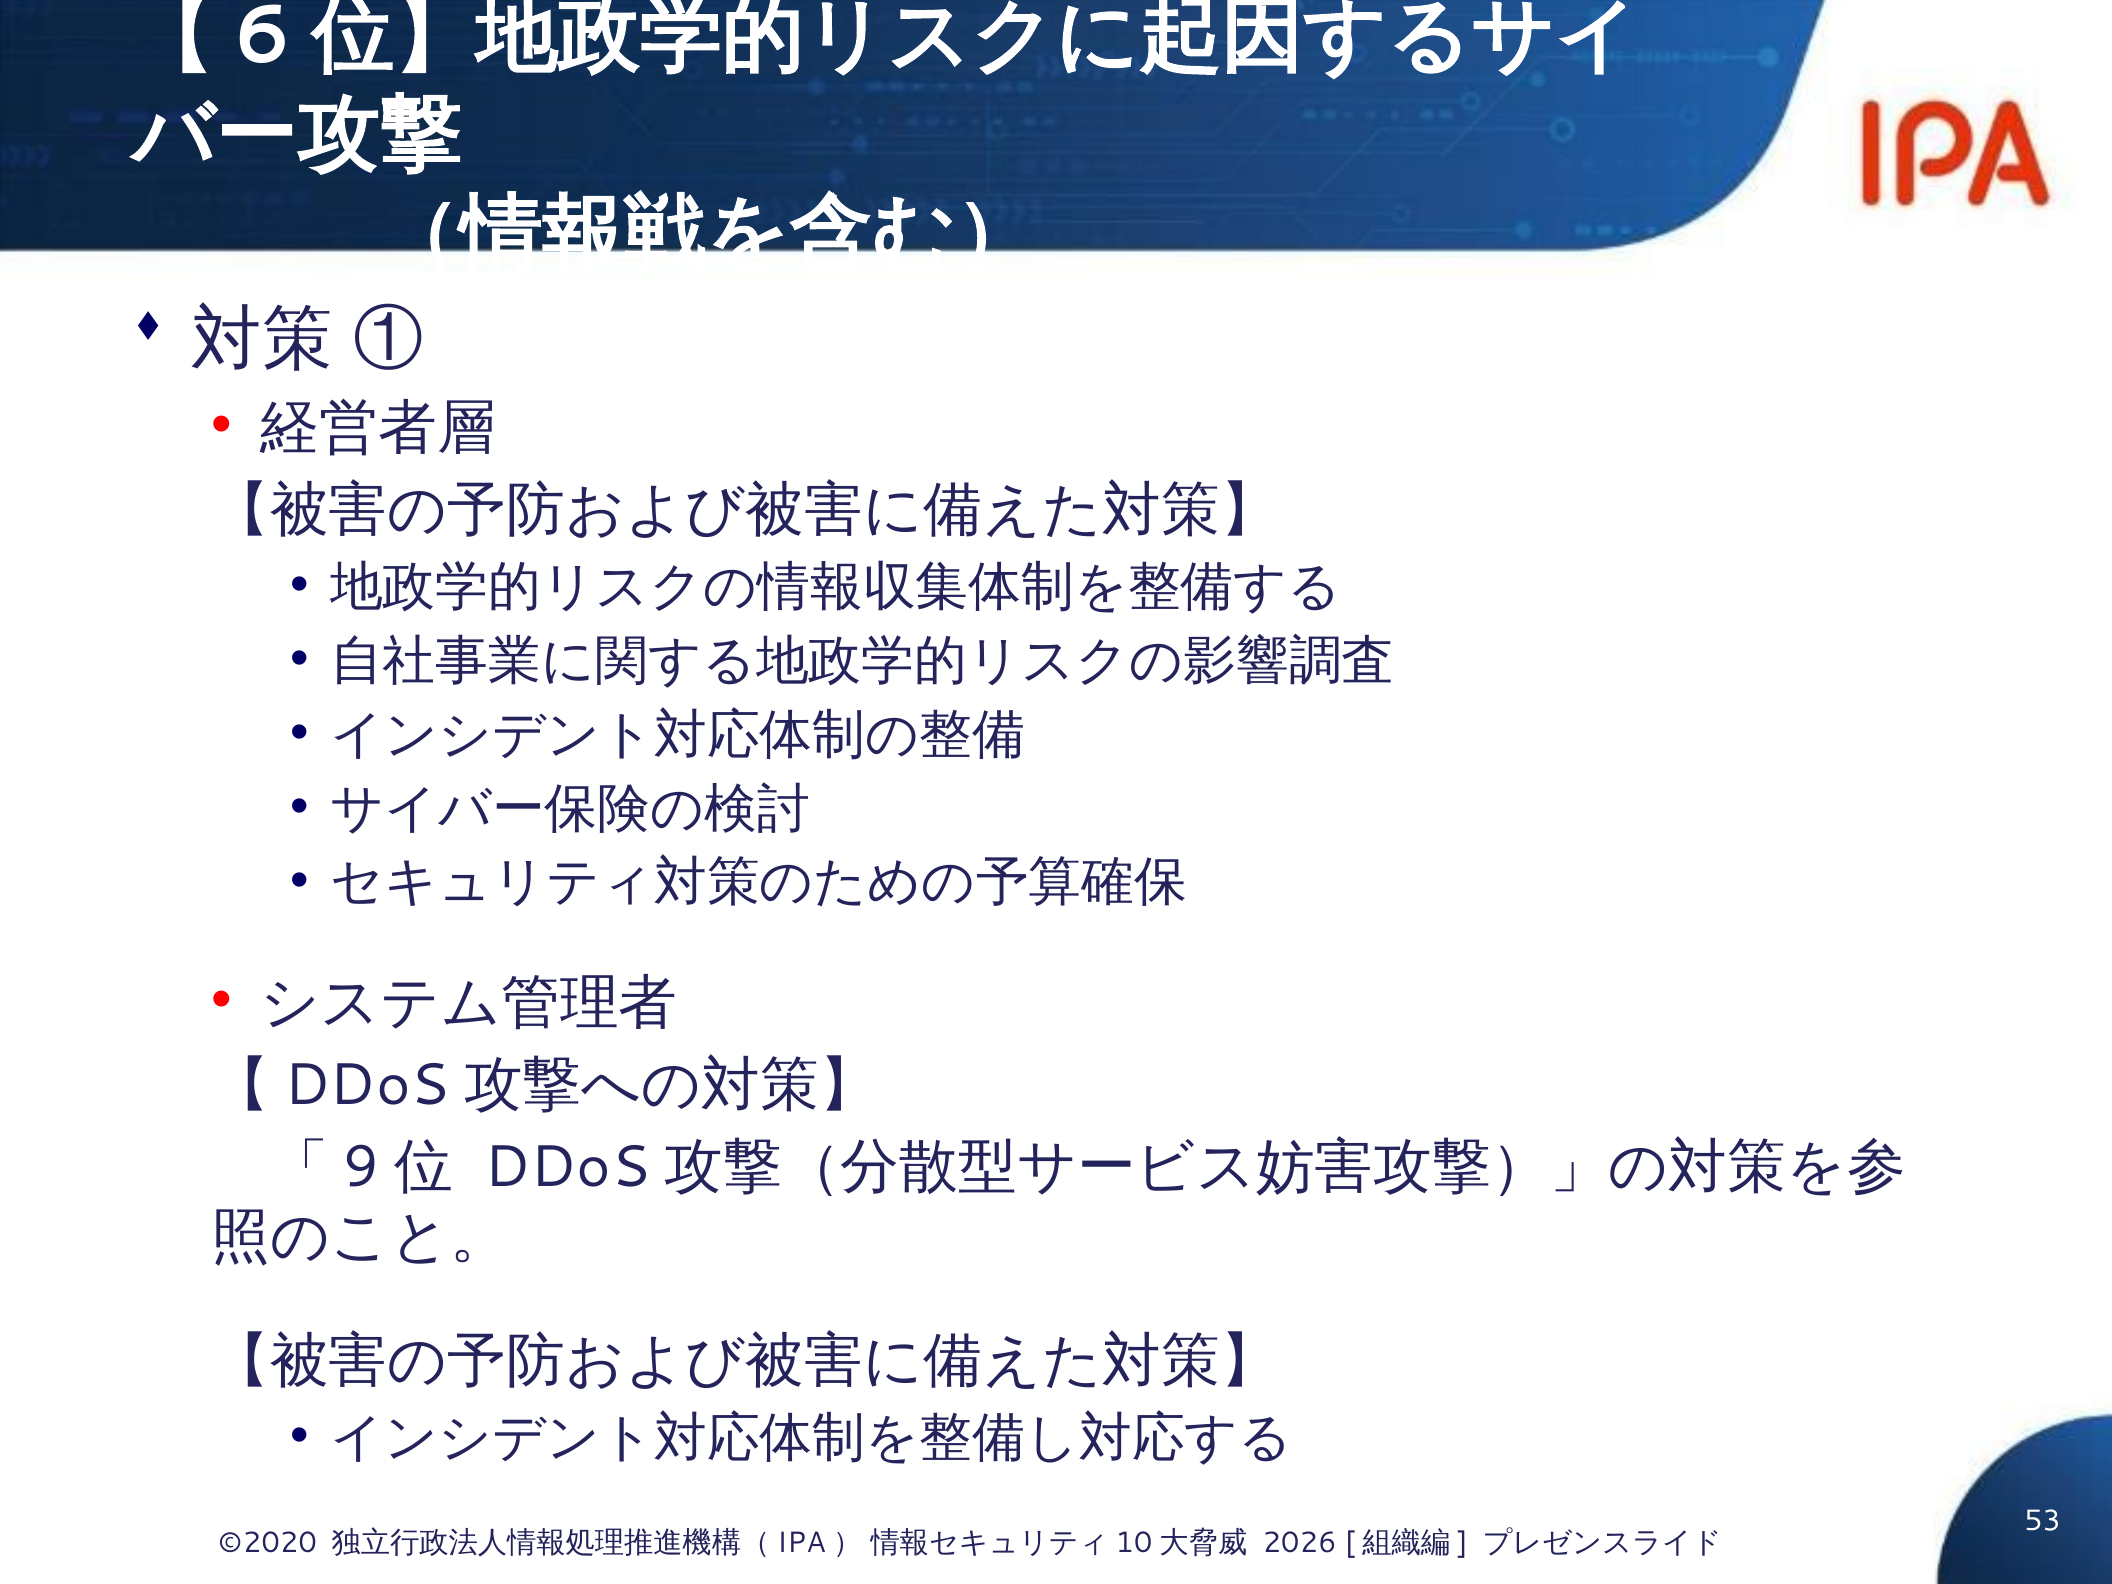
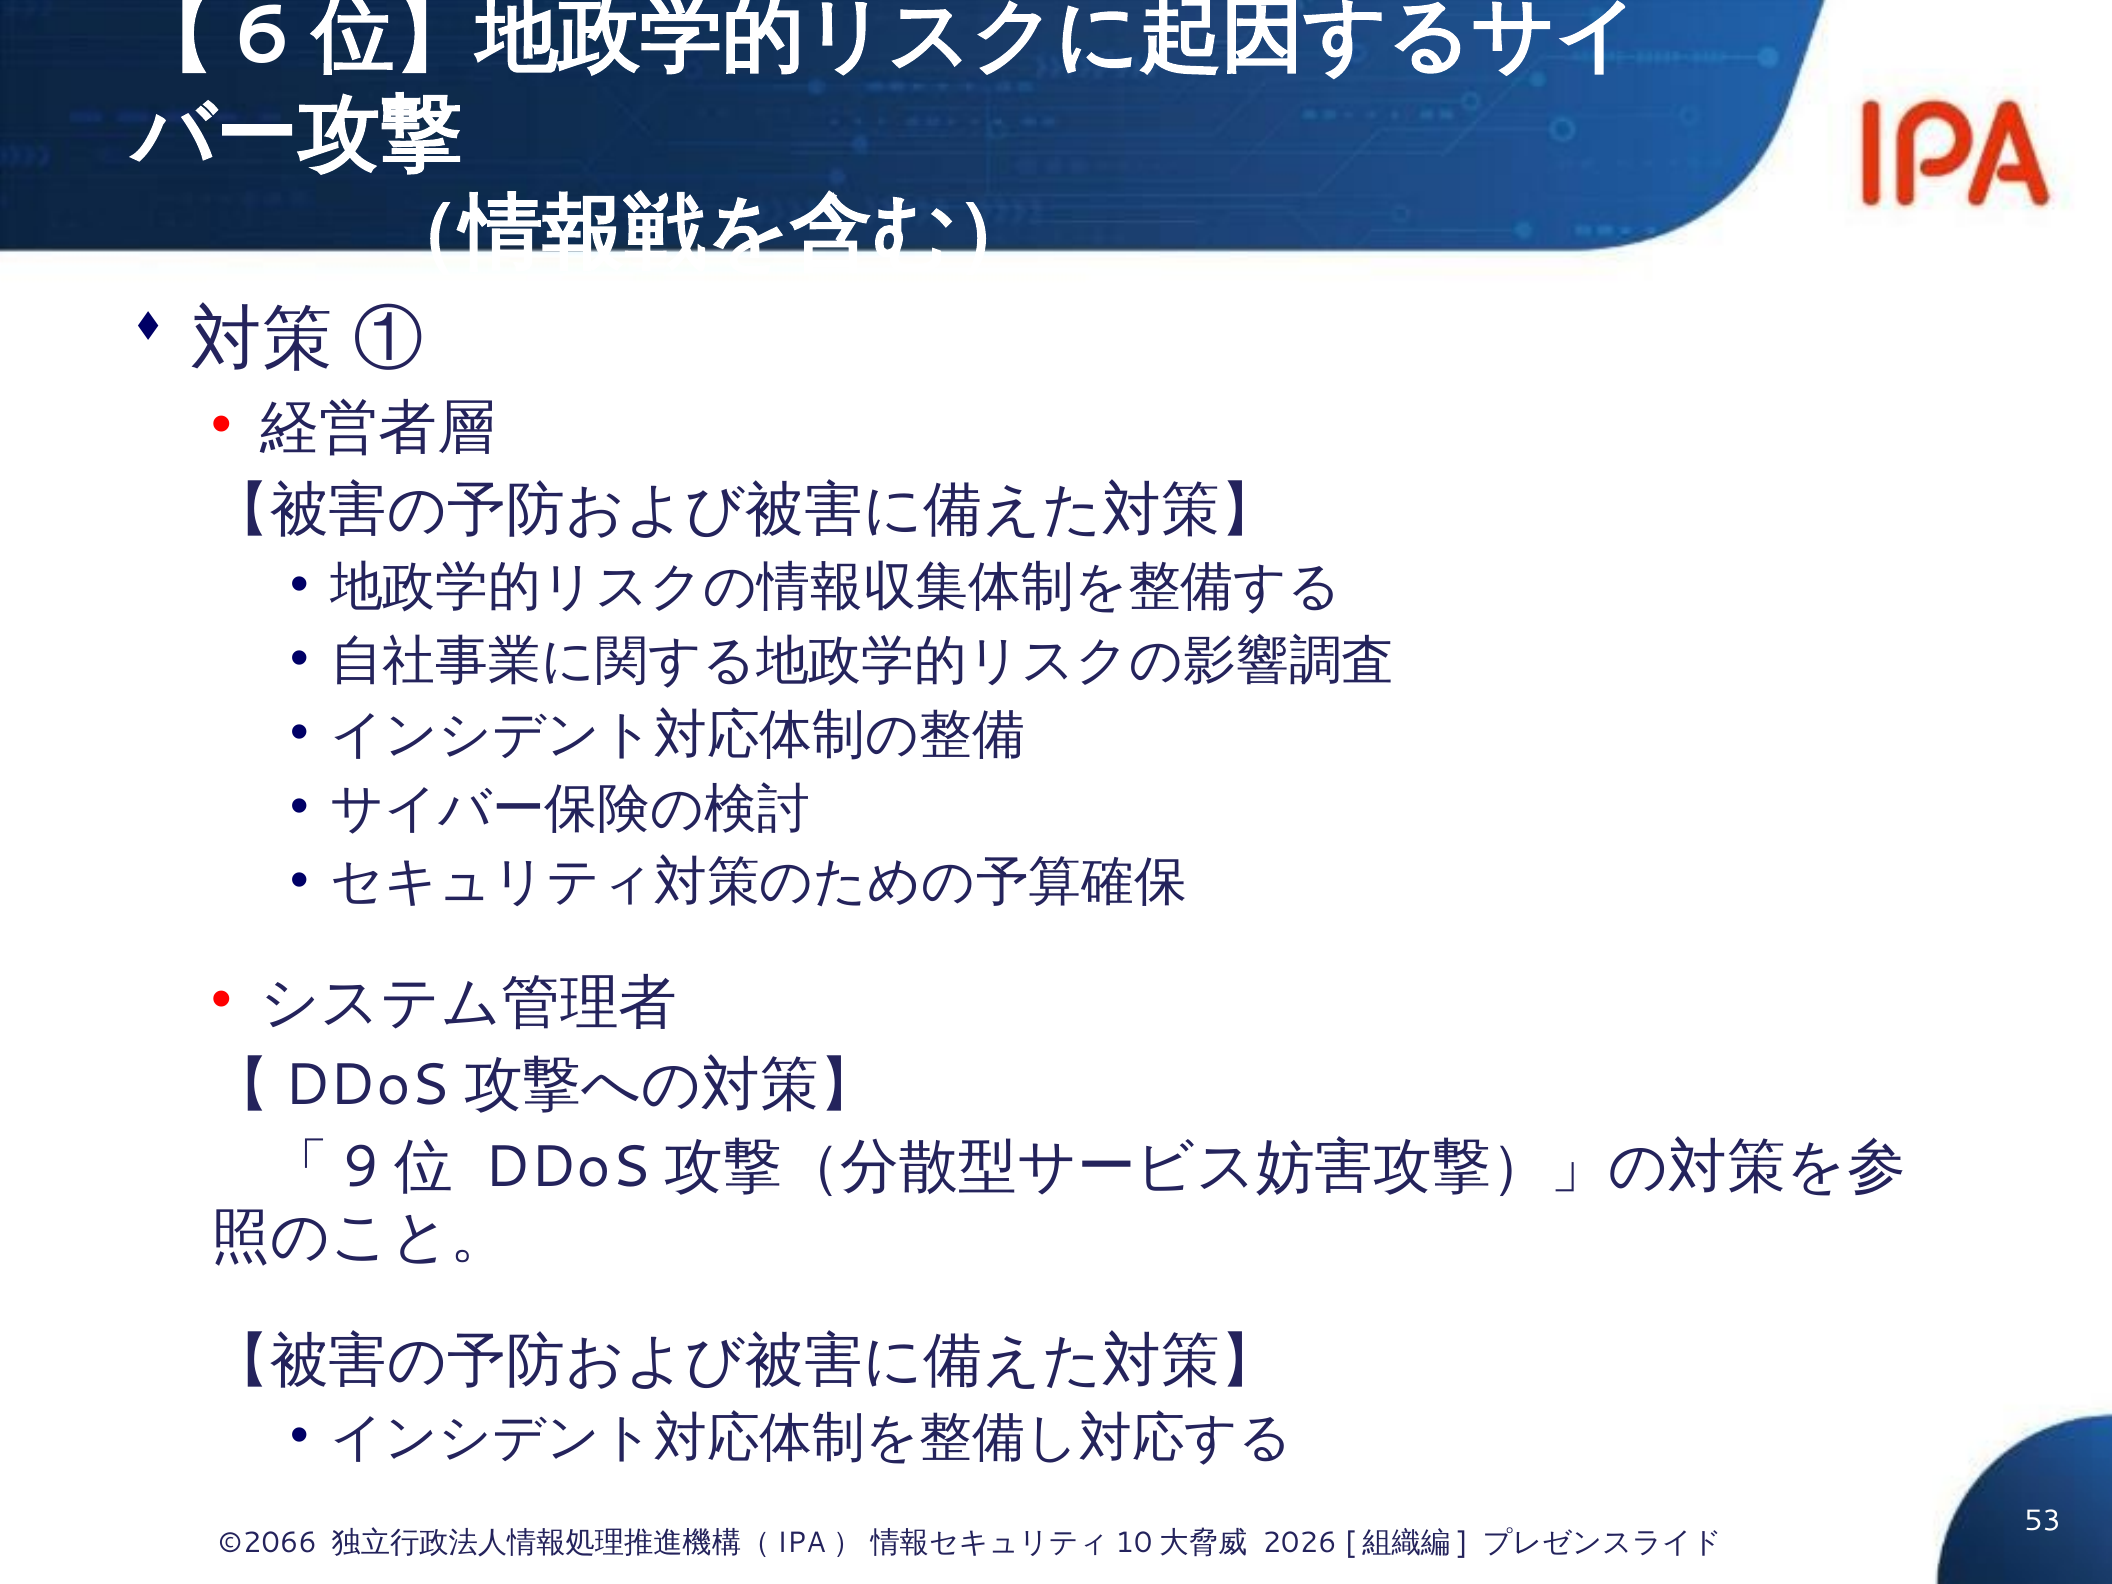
©2020: ©2020 -> ©2066 (267, 1543)
